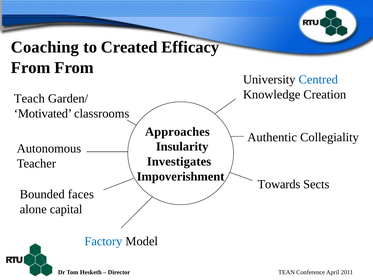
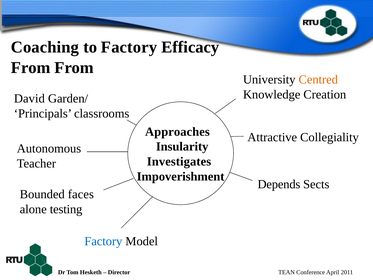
to Created: Created -> Factory (129, 47)
Centred colour: blue -> orange (318, 80)
Teach: Teach -> David (29, 99)
Motivated: Motivated -> Principals (43, 113)
Authentic: Authentic -> Attractive (272, 137)
Towards: Towards -> Depends (279, 184)
capital: capital -> testing (66, 209)
